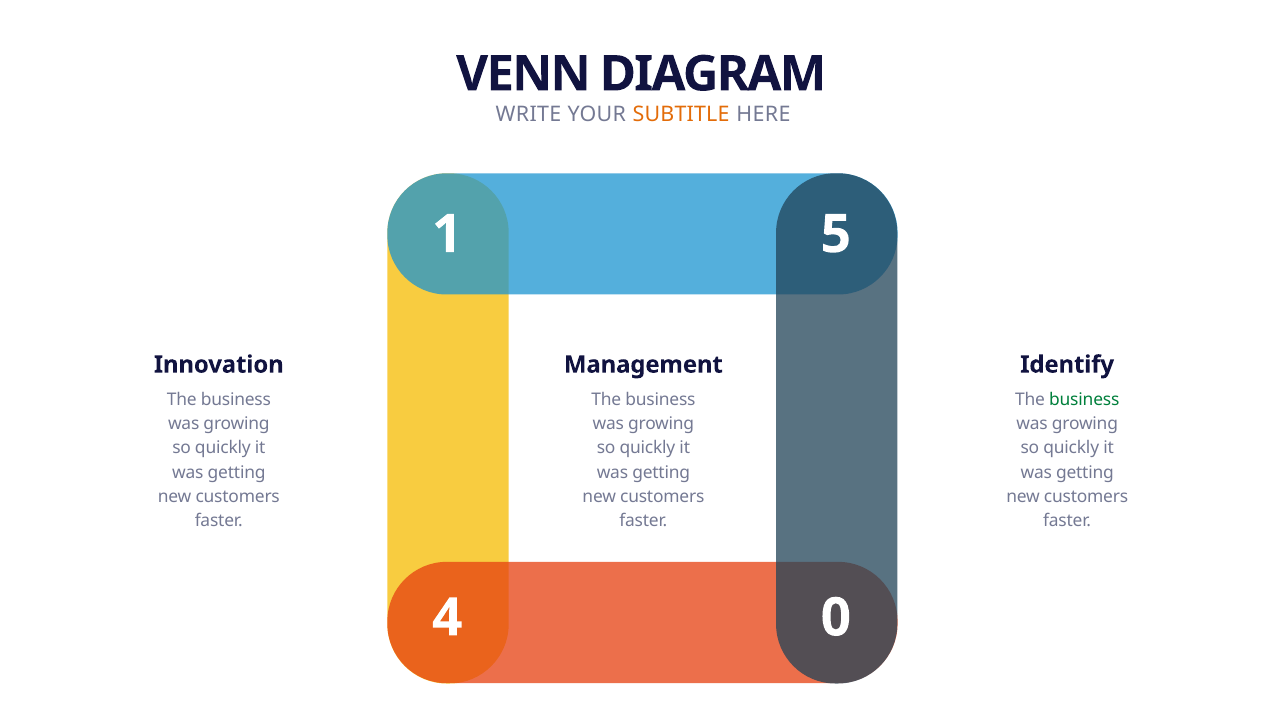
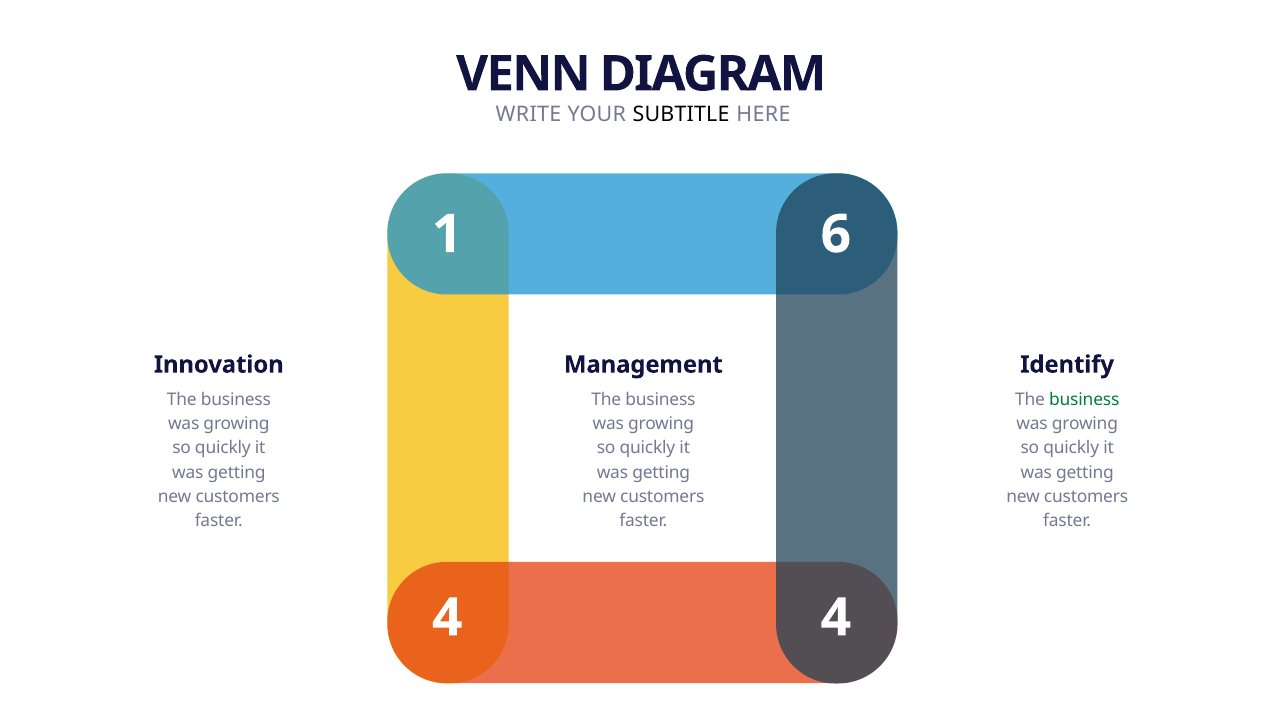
SUBTITLE colour: orange -> black (681, 115)
5: 5 -> 6 (836, 235)
4 0: 0 -> 4 (836, 618)
